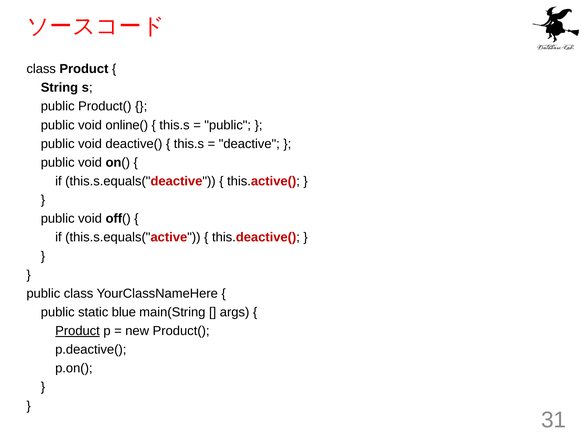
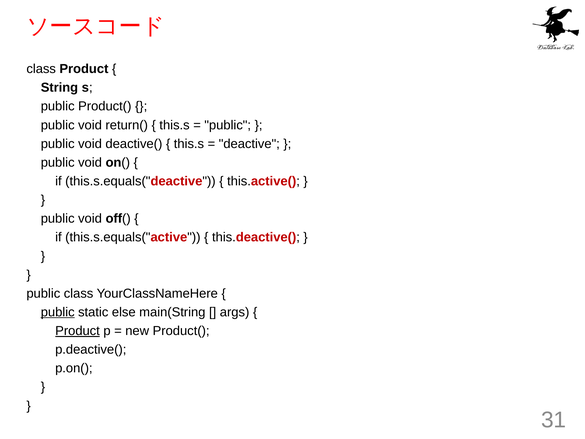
online(: online( -> return( (127, 125)
public underline: none -> present (58, 312)
blue: blue -> else (124, 312)
